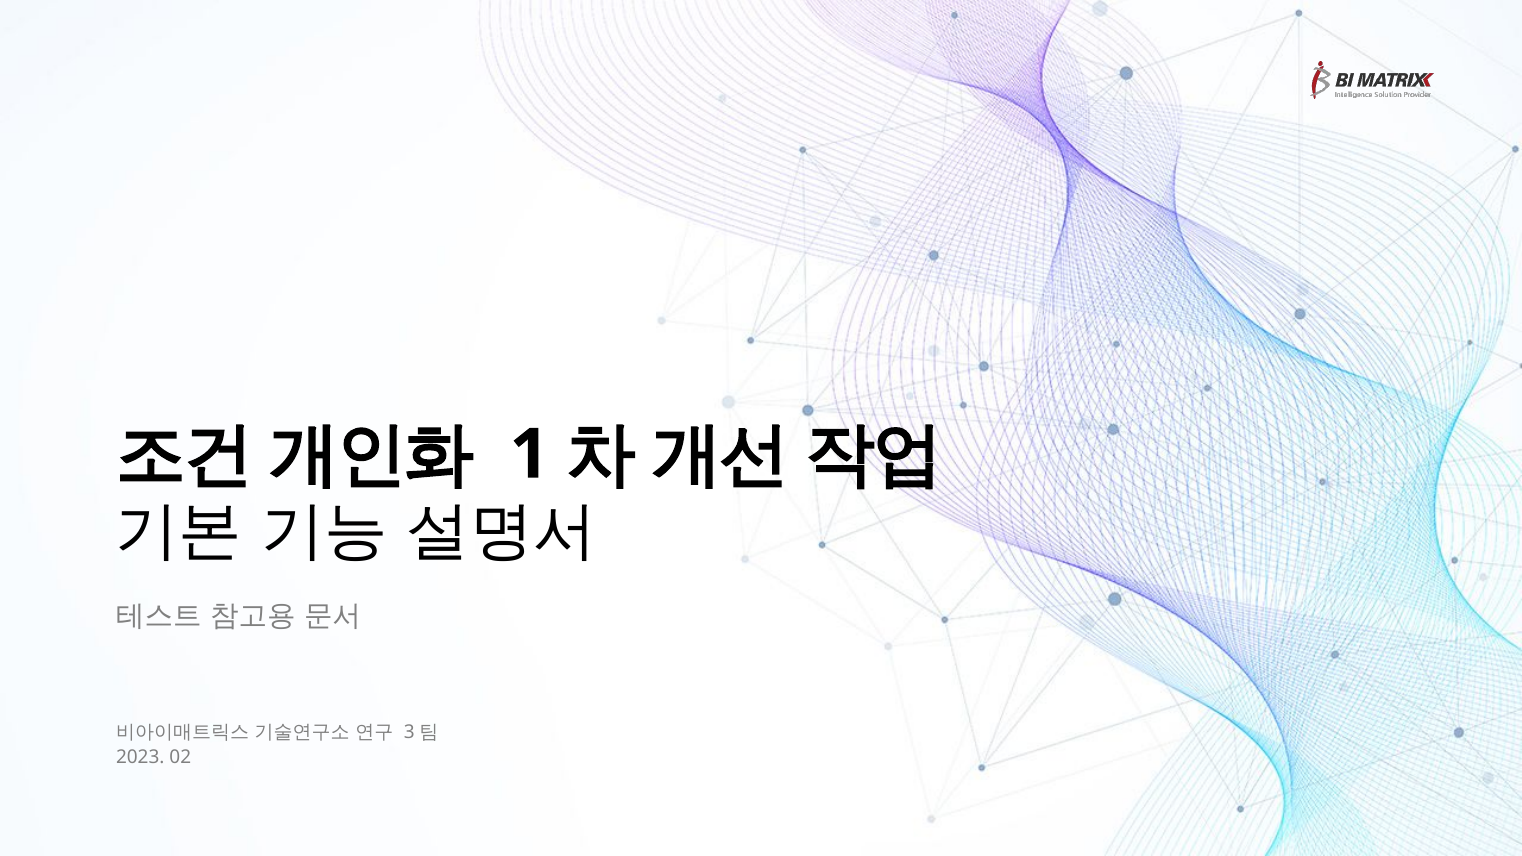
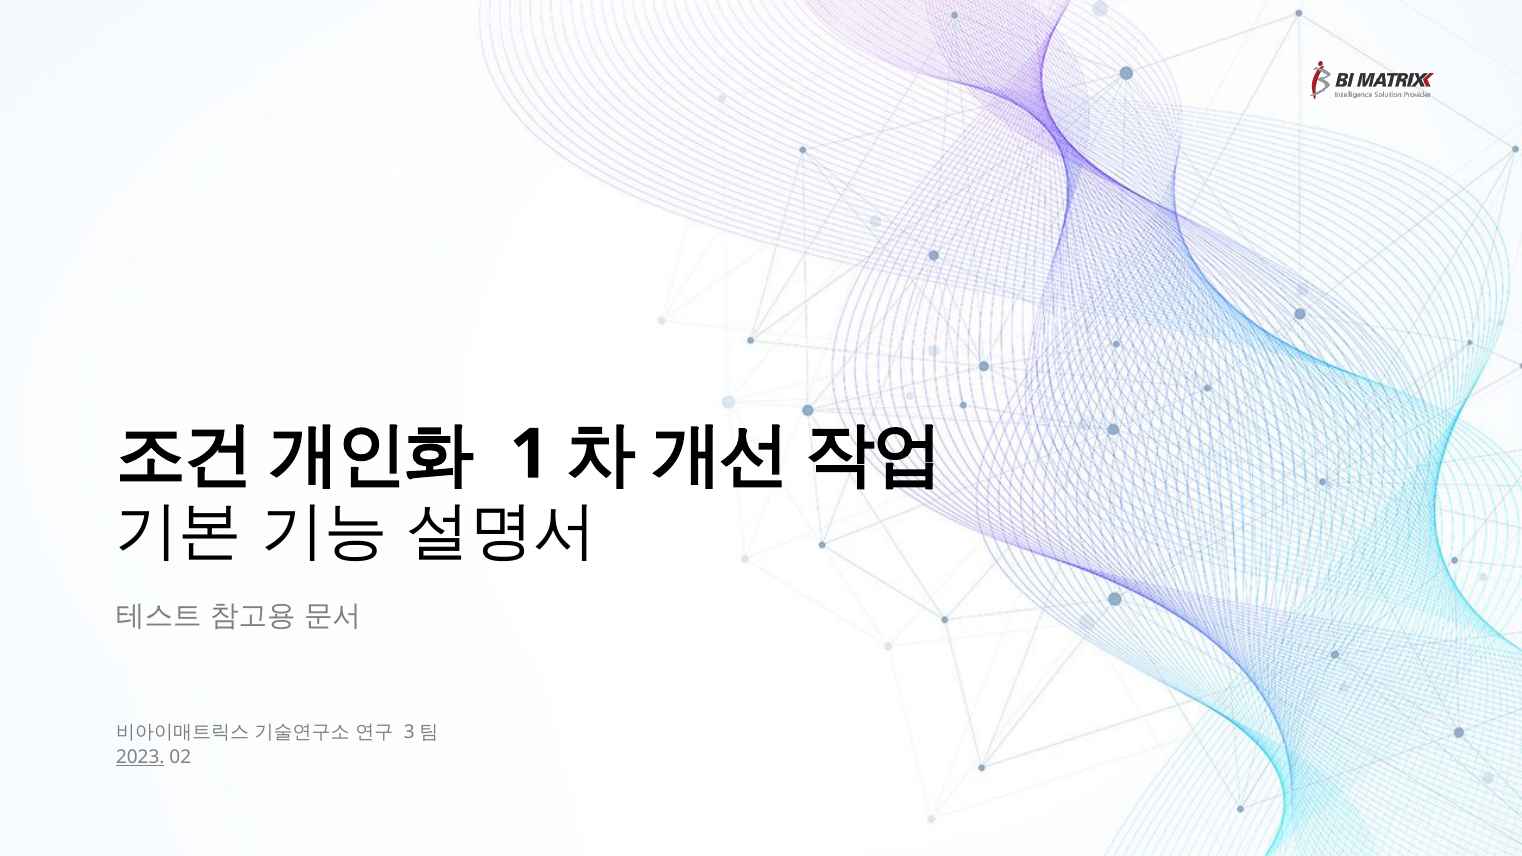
2023 underline: none -> present (140, 758)
